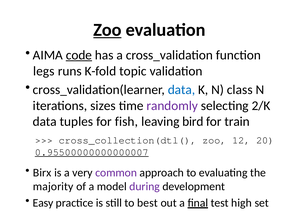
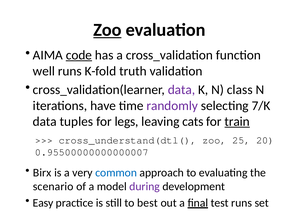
legs: legs -> well (44, 71)
topic: topic -> truth (133, 71)
data colour: blue -> purple (181, 90)
sizes: sizes -> have (103, 106)
2/K: 2/K -> 7/K (261, 106)
fish: fish -> legs (127, 122)
bird: bird -> cats (193, 122)
train underline: none -> present (237, 122)
cross_collection(dtl(: cross_collection(dtl( -> cross_understand(dtl( (128, 140)
12: 12 -> 25 (241, 140)
0.95500000000000007 underline: present -> none (92, 152)
common colour: purple -> blue (116, 173)
majority: majority -> scenario (53, 187)
test high: high -> runs (242, 203)
